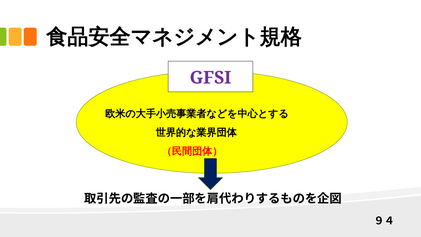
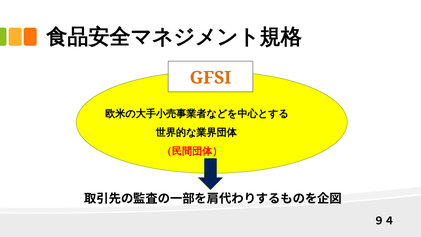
GFSI colour: purple -> orange (210, 78)
